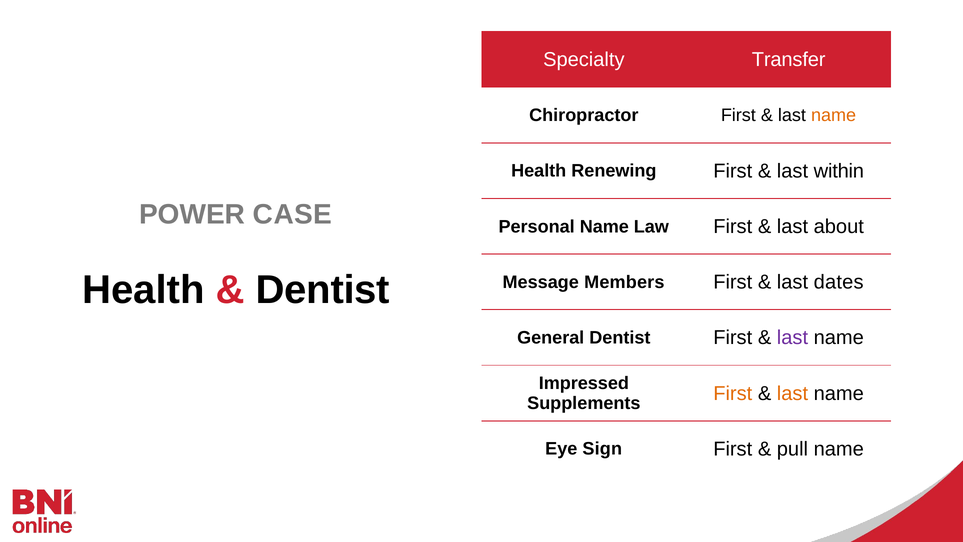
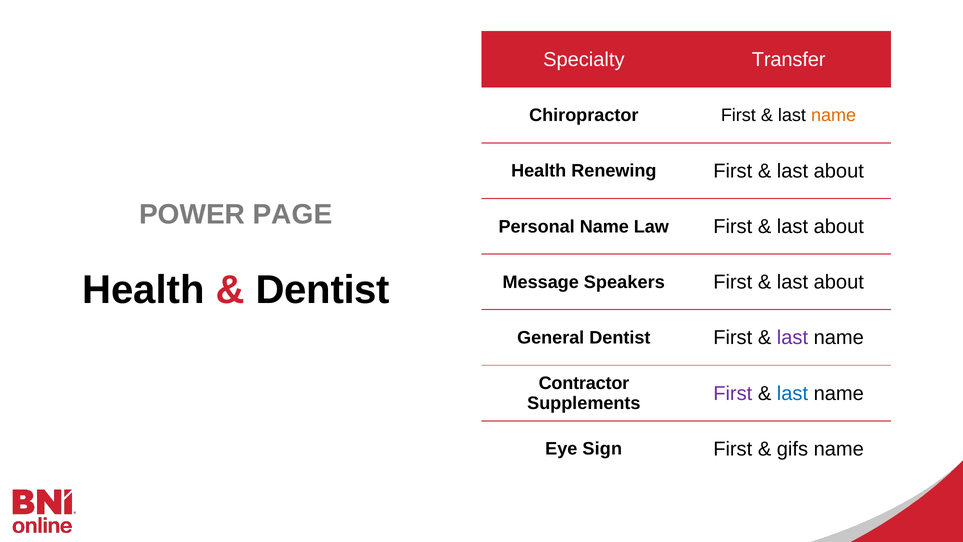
within: within -> about (839, 171)
CASE: CASE -> PAGE (293, 214)
Members: Members -> Speakers (624, 282)
dates: dates -> about (839, 282)
Impressed: Impressed -> Contractor (584, 383)
First colour: orange -> purple (733, 393)
last colour: orange -> blue (792, 393)
pull: pull -> gifs (792, 449)
